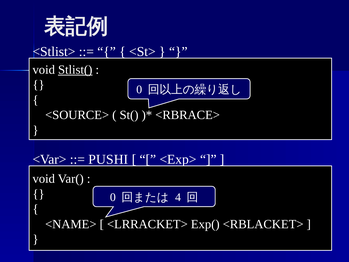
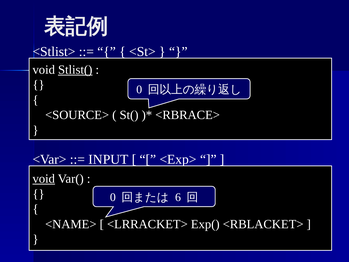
PUSHI: PUSHI -> INPUT (108, 159)
void underline: none -> present (44, 179)
4: 4 -> 6 (178, 197)
